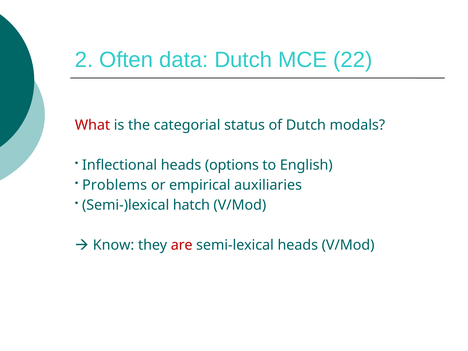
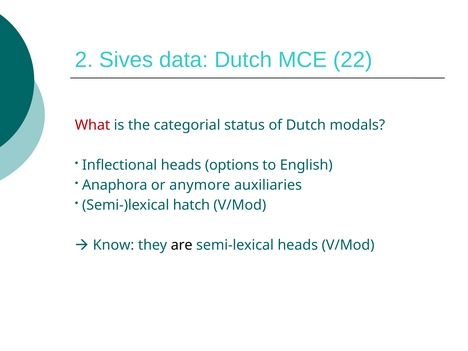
Often: Often -> Sives (126, 60)
Problems: Problems -> Anaphora (115, 185)
empirical: empirical -> anymore (200, 185)
are colour: red -> black (182, 245)
